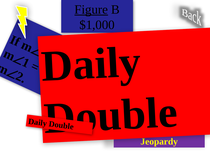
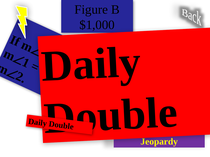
Figure underline: present -> none (91, 10)
